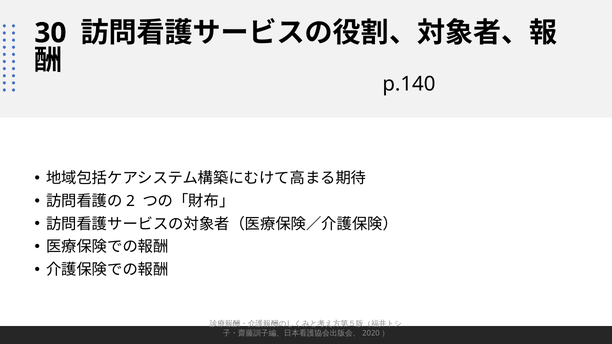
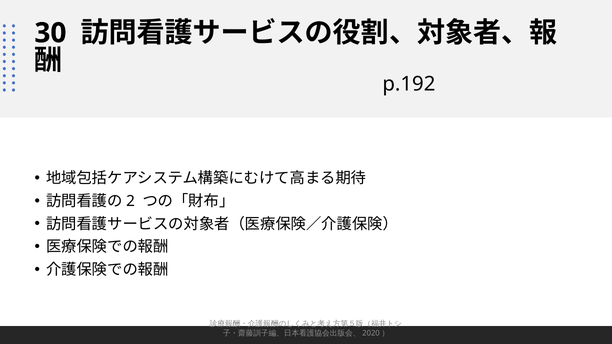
p.140: p.140 -> p.192 (409, 84)
